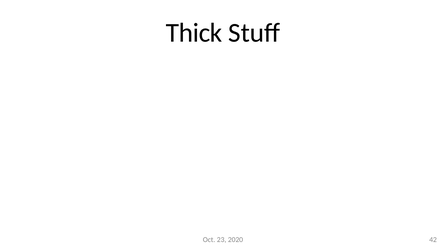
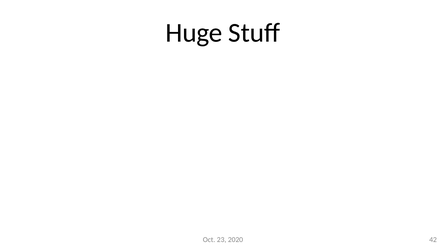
Thick: Thick -> Huge (194, 33)
